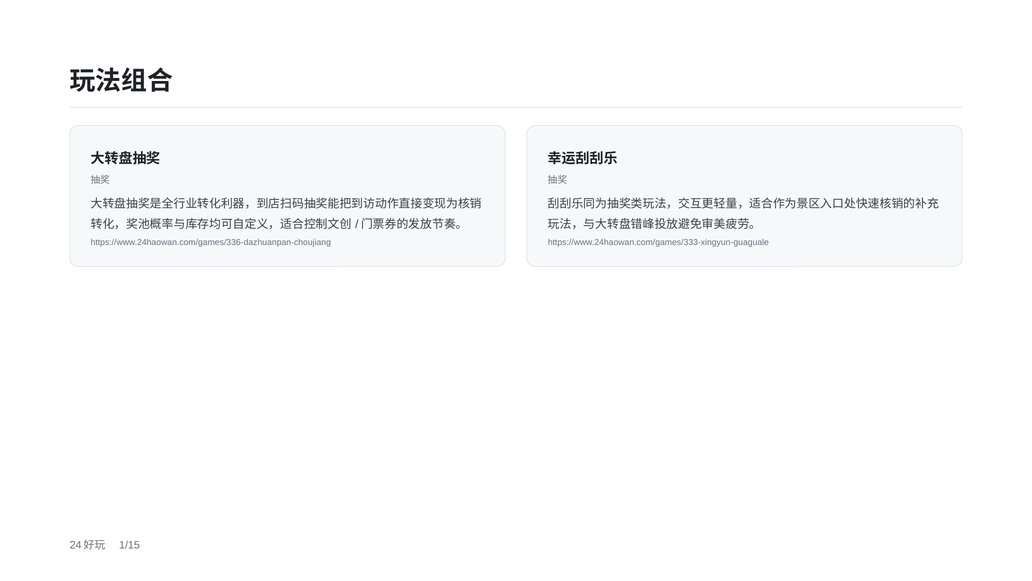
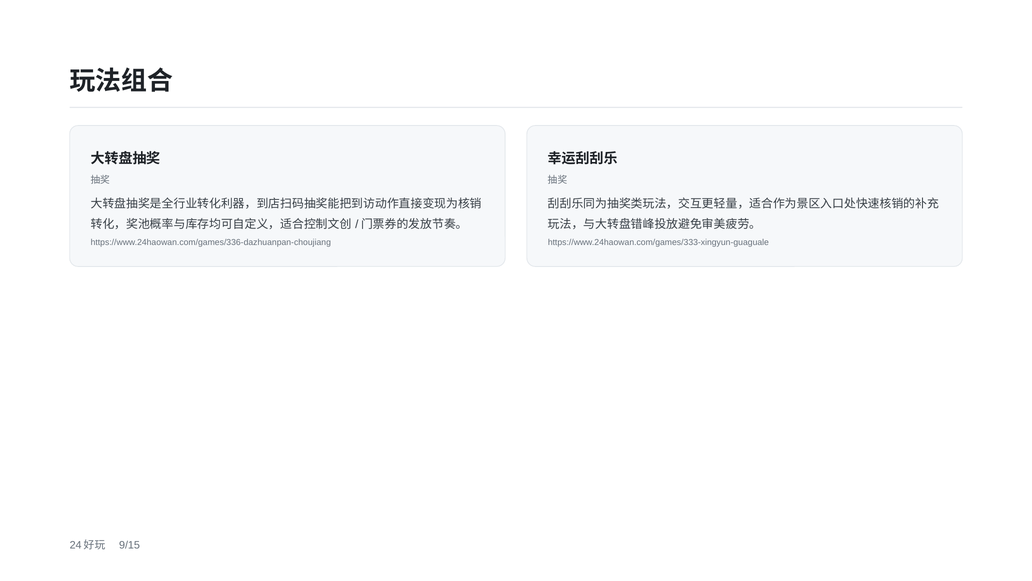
1/15: 1/15 -> 9/15 (129, 545)
